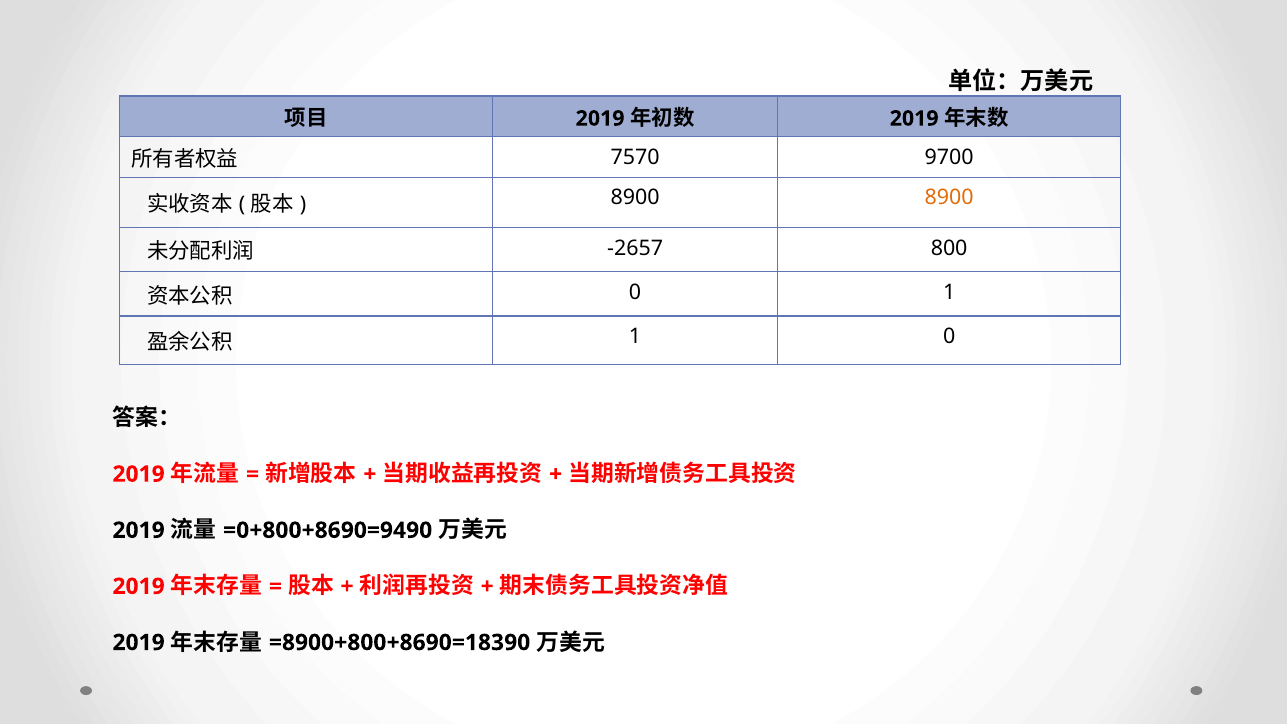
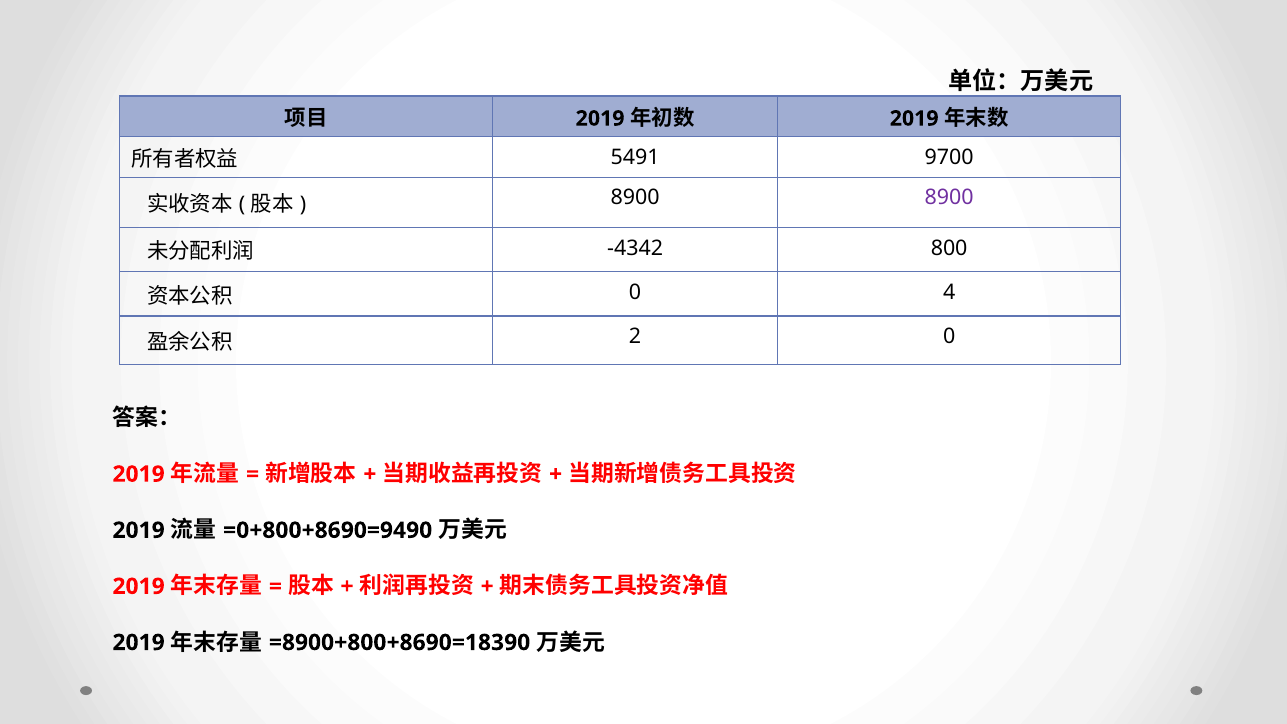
7570: 7570 -> 5491 (635, 157)
8900 colour: orange -> purple (949, 198)
-2657: -2657 -> -4342 (635, 248)
0 1: 1 -> 4 (949, 292)
1: 1 -> 2 (635, 337)
